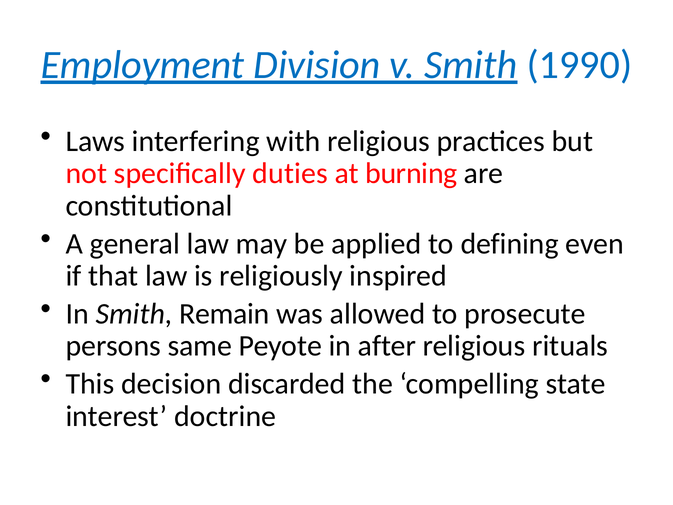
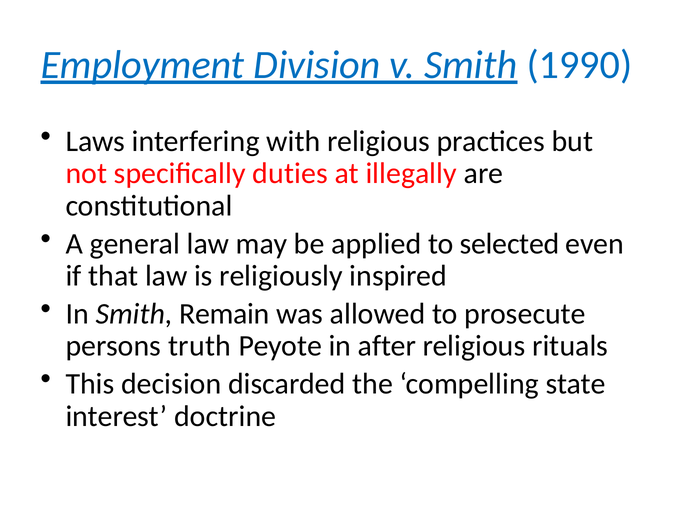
burning: burning -> illegally (411, 174)
defining: defining -> selected (510, 244)
same: same -> truth (200, 346)
